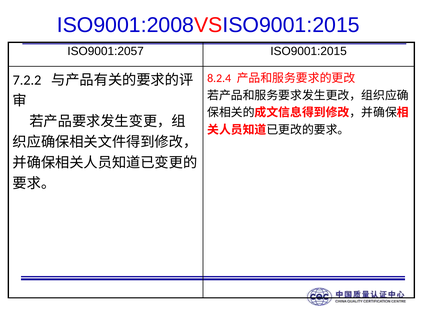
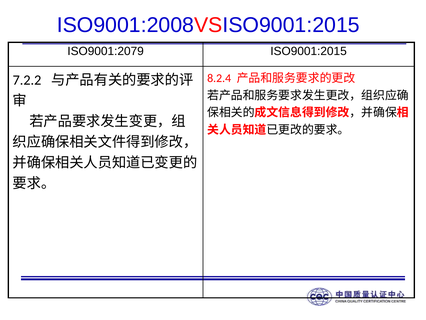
ISO9001:2057: ISO9001:2057 -> ISO9001:2079 (106, 51)
